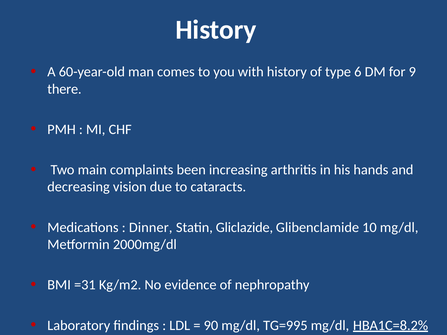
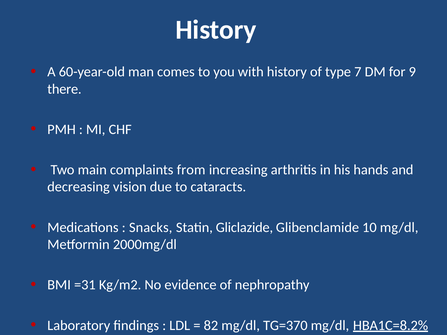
6: 6 -> 7 (358, 72)
been: been -> from (191, 170)
Dinner: Dinner -> Snacks (151, 228)
90: 90 -> 82 (211, 326)
TG=995: TG=995 -> TG=370 (285, 326)
